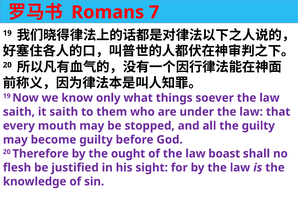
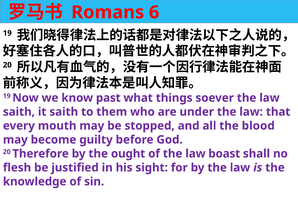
7: 7 -> 6 (154, 12)
only: only -> past (108, 98)
the guilty: guilty -> blood (258, 125)
